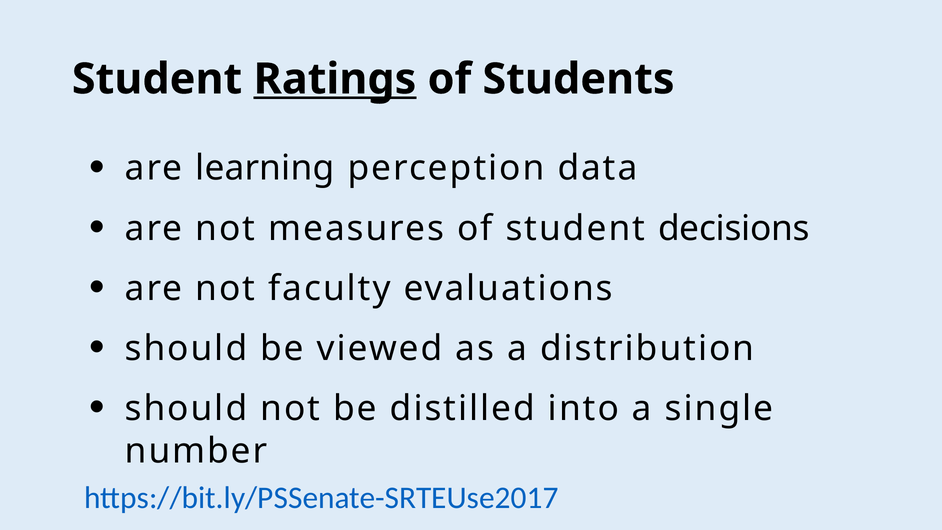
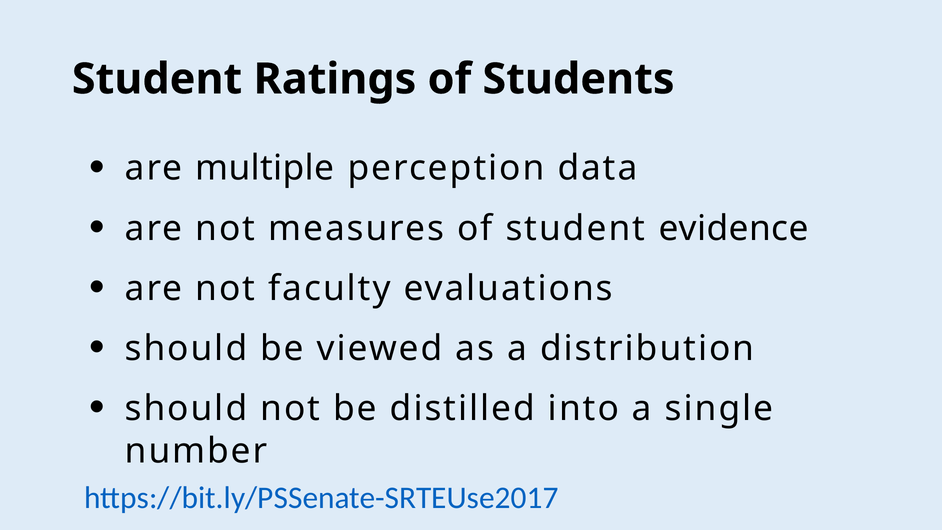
Ratings underline: present -> none (335, 79)
learning: learning -> multiple (265, 168)
decisions: decisions -> evidence (734, 228)
